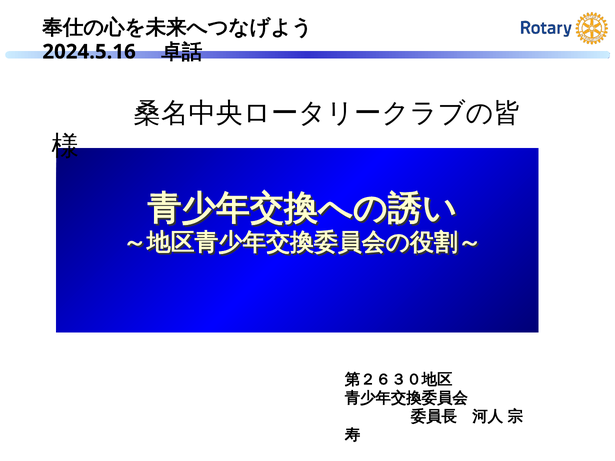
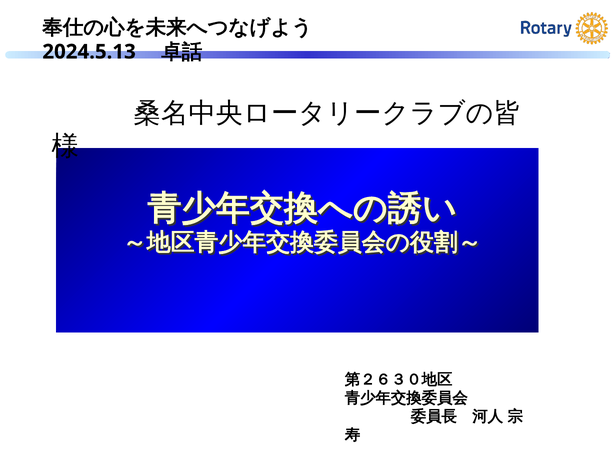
2024.5.16: 2024.5.16 -> 2024.5.13 (89, 52)
